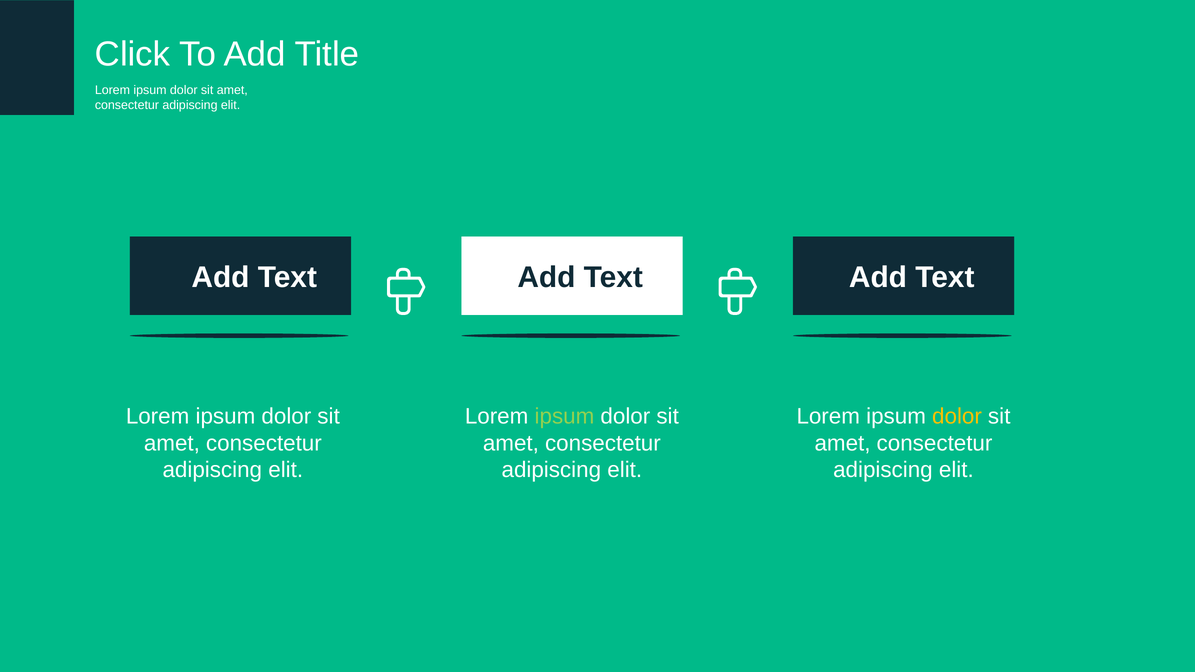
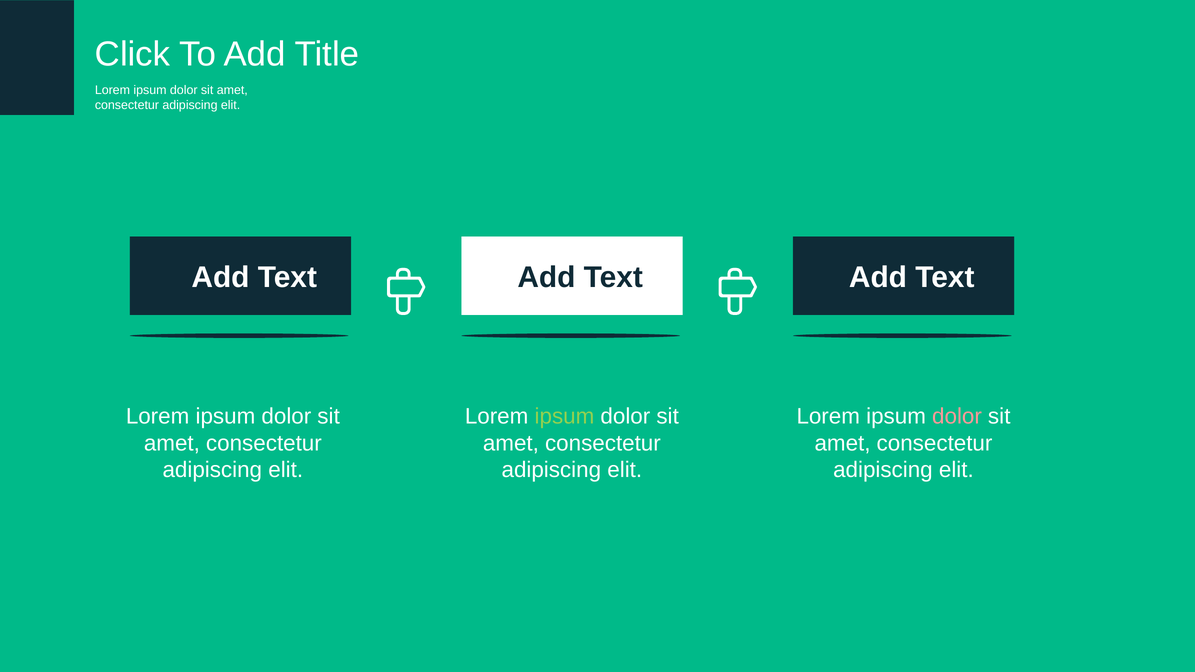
dolor colour: yellow -> pink (957, 416)
